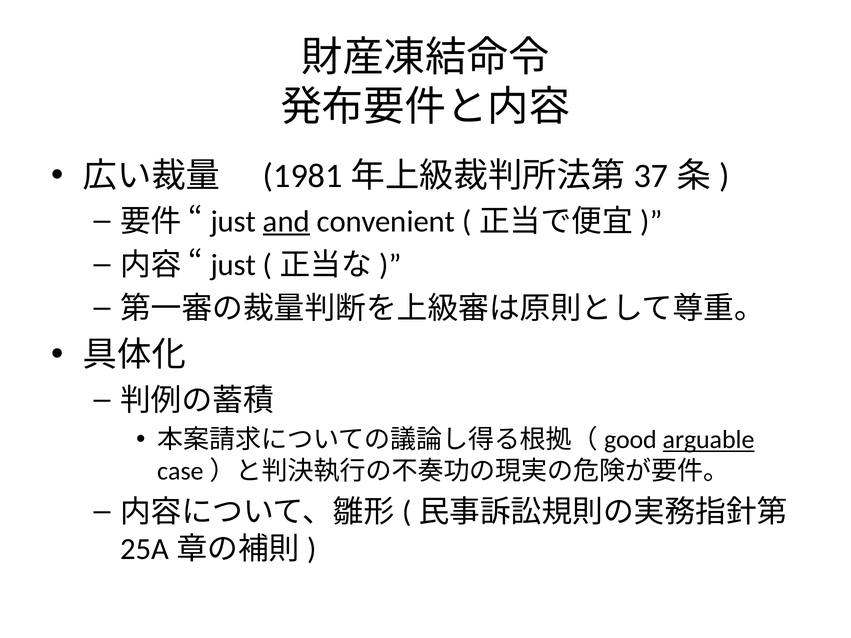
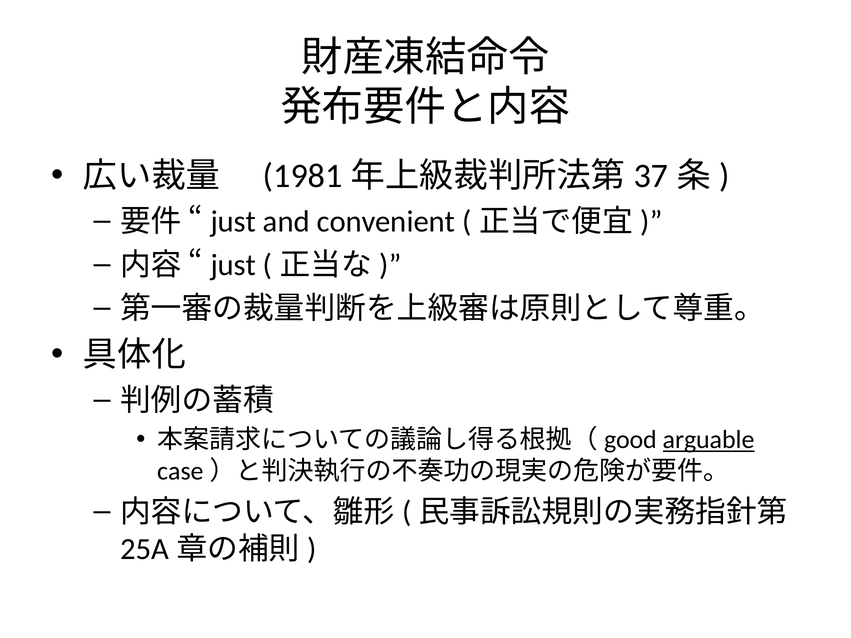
and underline: present -> none (286, 222)
